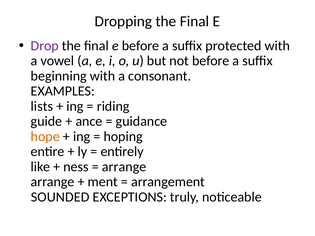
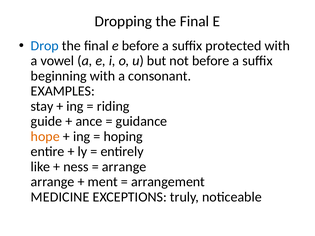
Drop colour: purple -> blue (45, 46)
lists: lists -> stay (42, 106)
SOUNDED: SOUNDED -> MEDICINE (60, 197)
